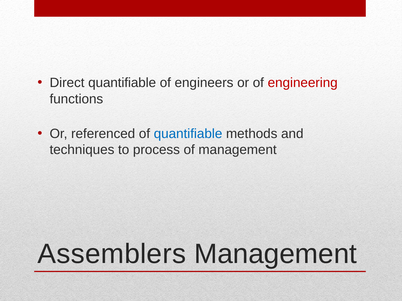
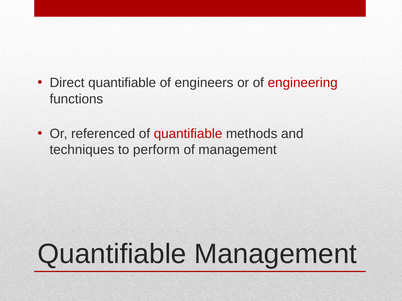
quantifiable colour: blue -> red (188, 134)
process: process -> perform (156, 150)
Assemblers: Assemblers -> Quantifiable (112, 255)
